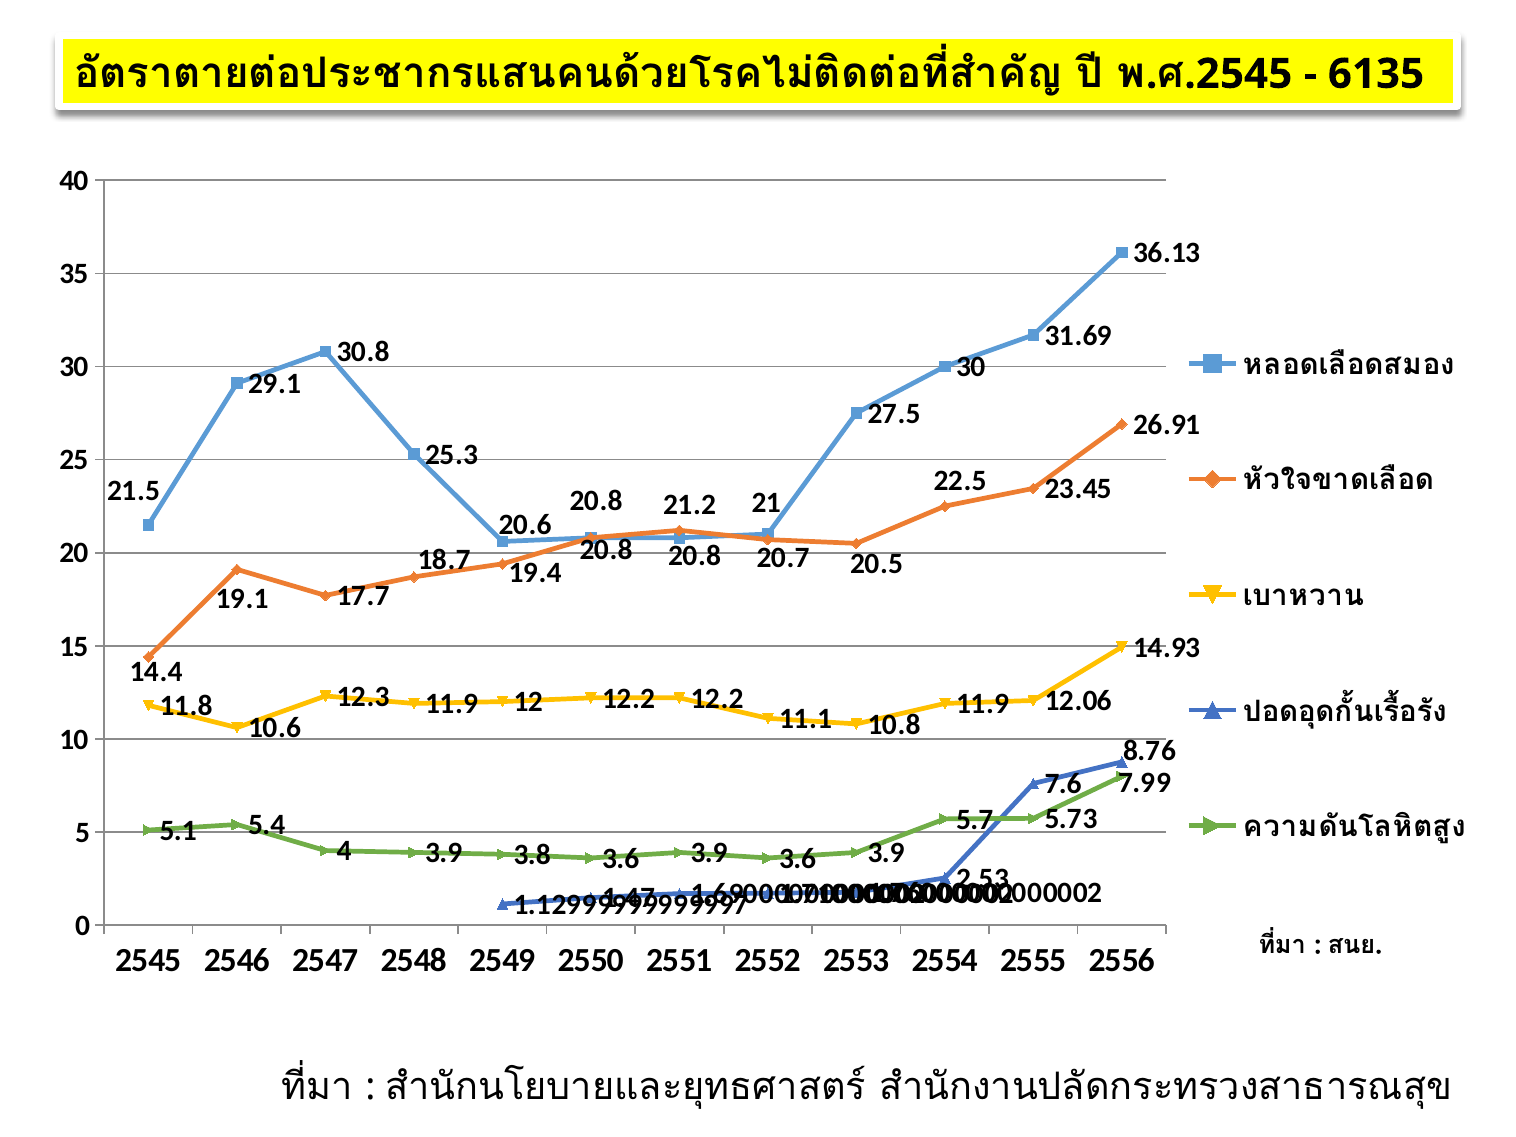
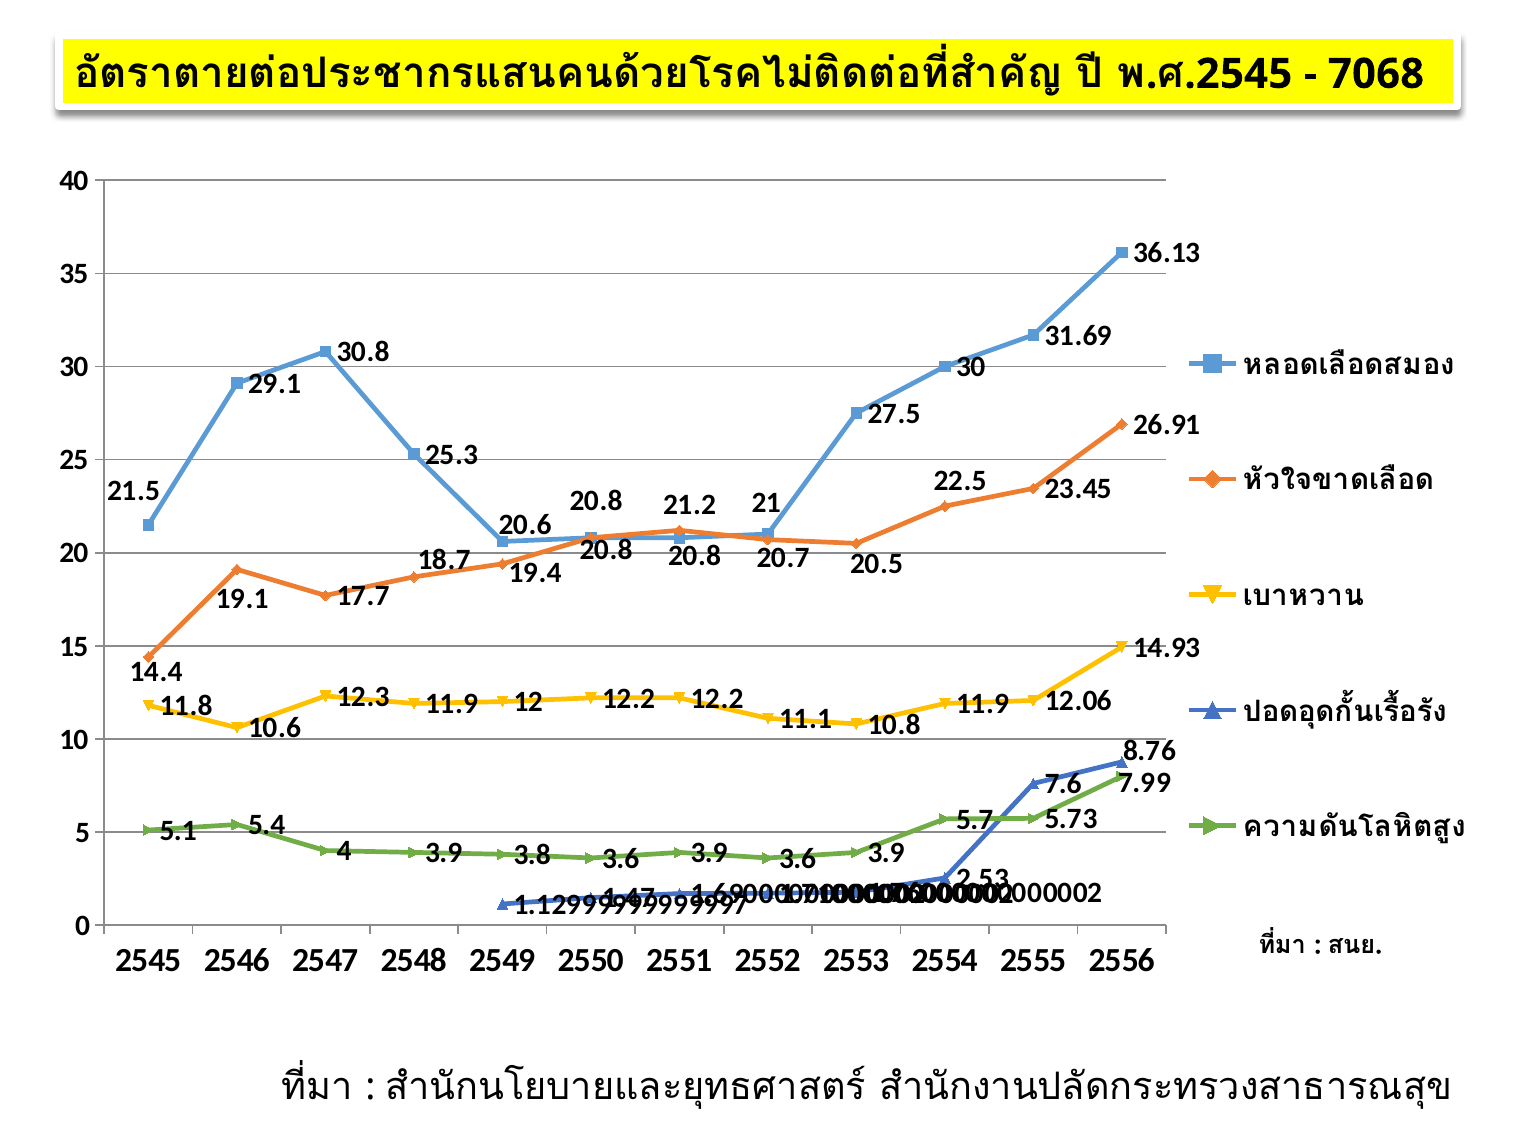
6135: 6135 -> 7068 (1376, 74)
